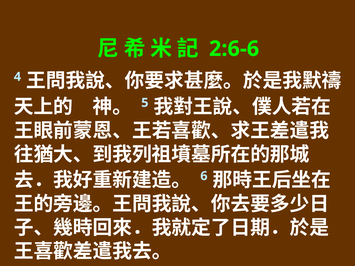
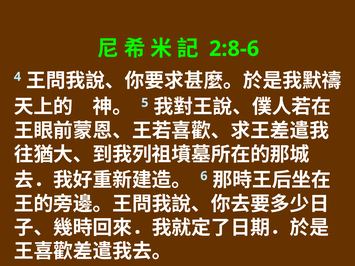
2:6-6: 2:6-6 -> 2:8-6 (234, 49)
